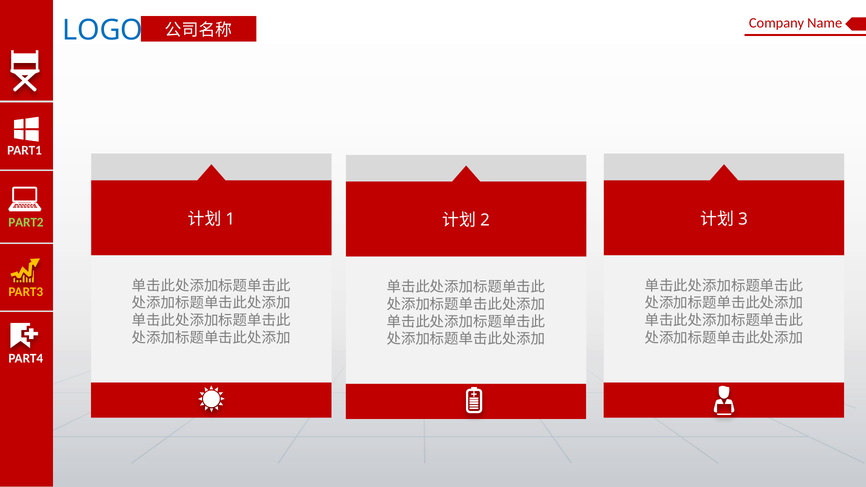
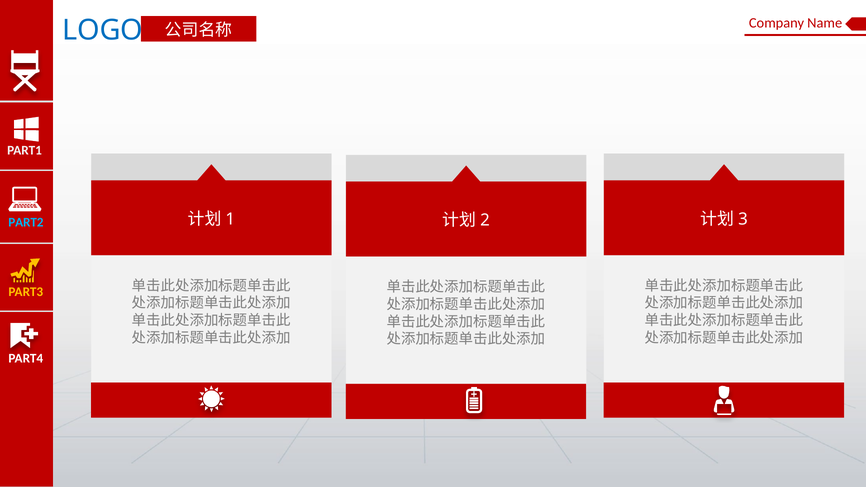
PART2 colour: light green -> light blue (26, 222)
